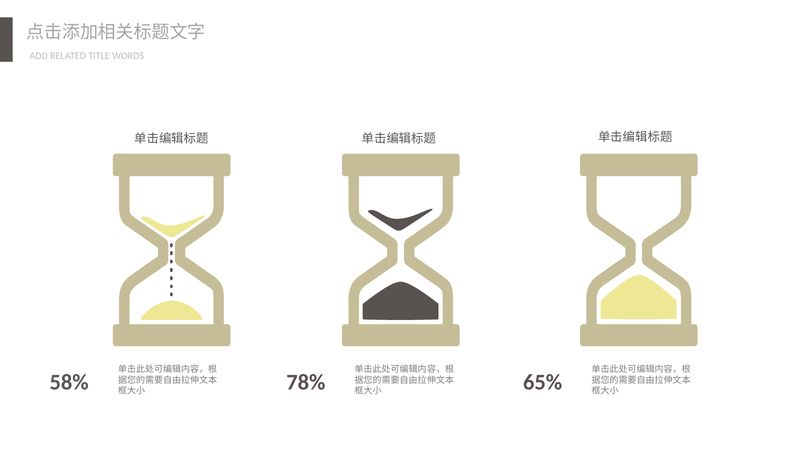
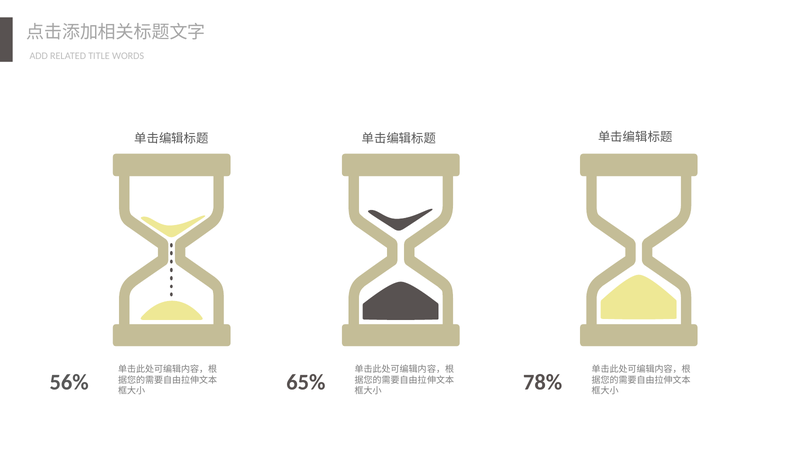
58%: 58% -> 56% (69, 383)
78%: 78% -> 65% (306, 383)
65%: 65% -> 78% (543, 383)
